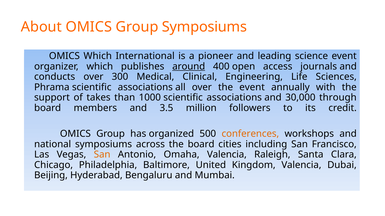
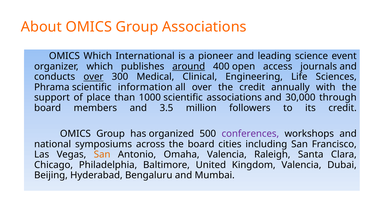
Group Symposiums: Symposiums -> Associations (204, 27)
over underline: none -> present (93, 77)
Phrama scientific associations: associations -> information (145, 87)
the event: event -> credit (252, 87)
takes: takes -> place (99, 98)
conferences colour: orange -> purple (250, 134)
